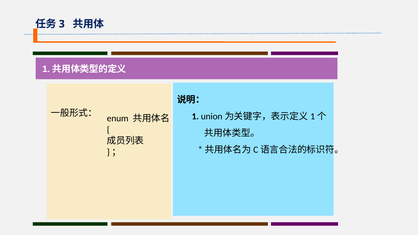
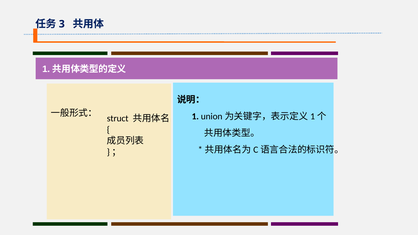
enum: enum -> struct (118, 119)
